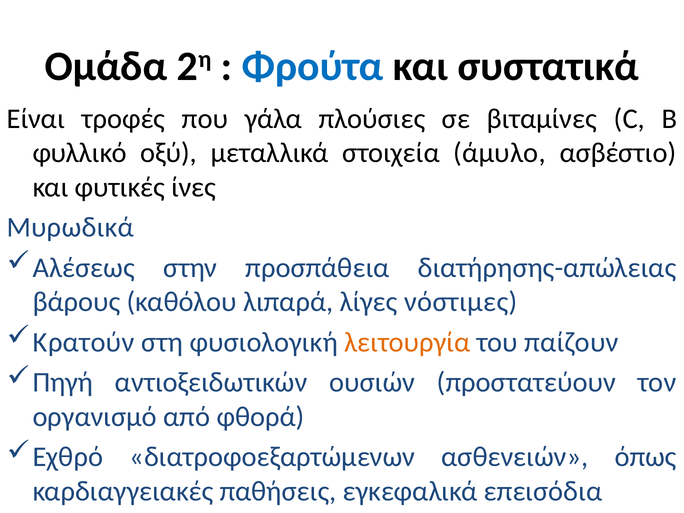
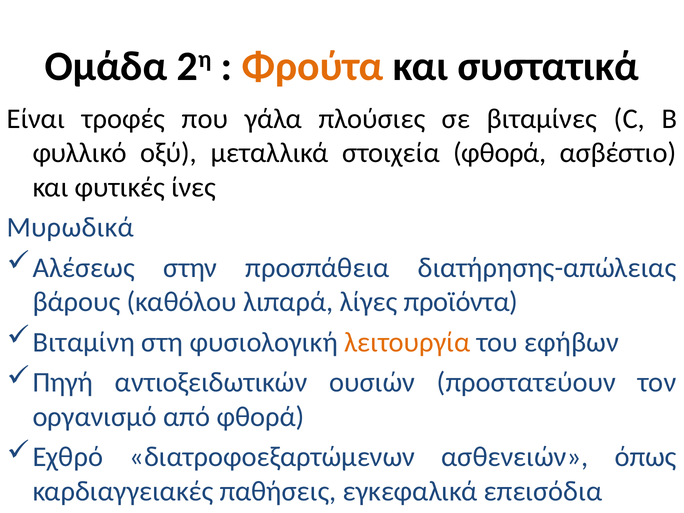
Φρούτα colour: blue -> orange (313, 66)
στοιχεία άμυλο: άμυλο -> φθορά (500, 153)
νόστιμες: νόστιμες -> προϊόντα (461, 302)
Κρατούν: Κρατούν -> Βιταμίνη (84, 342)
παίζουν: παίζουν -> εφήβων (572, 342)
